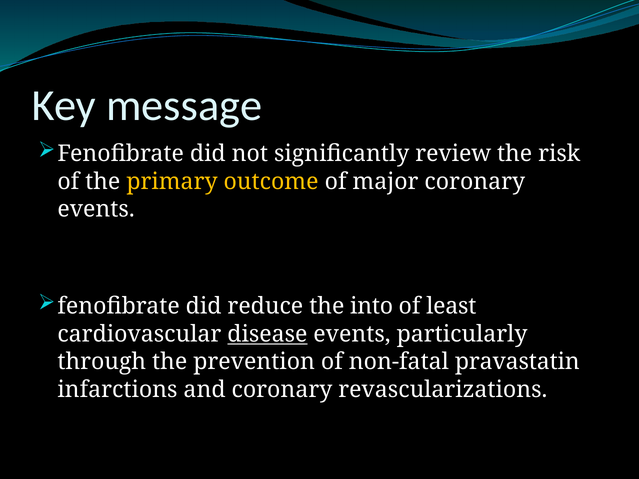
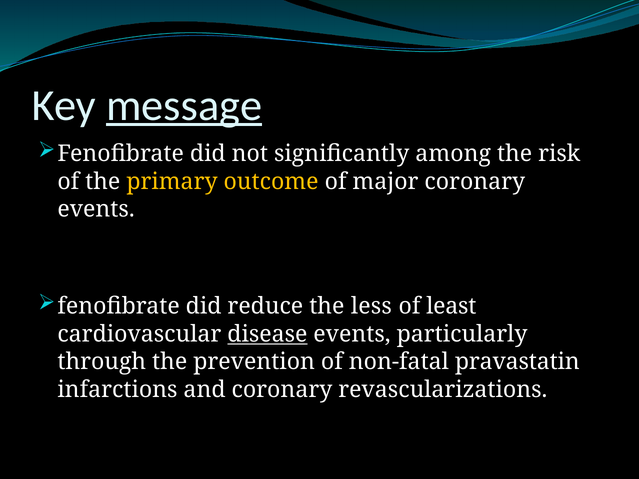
message underline: none -> present (184, 106)
review: review -> among (453, 154)
into: into -> less (371, 306)
